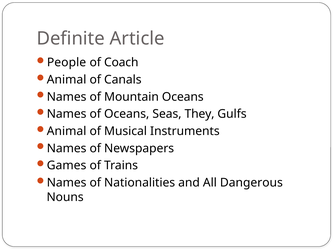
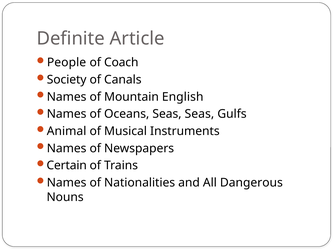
Animal: Animal -> Society (67, 80)
Mountain Oceans: Oceans -> English (183, 97)
Seas They: They -> Seas (199, 114)
Games: Games -> Certain (67, 165)
